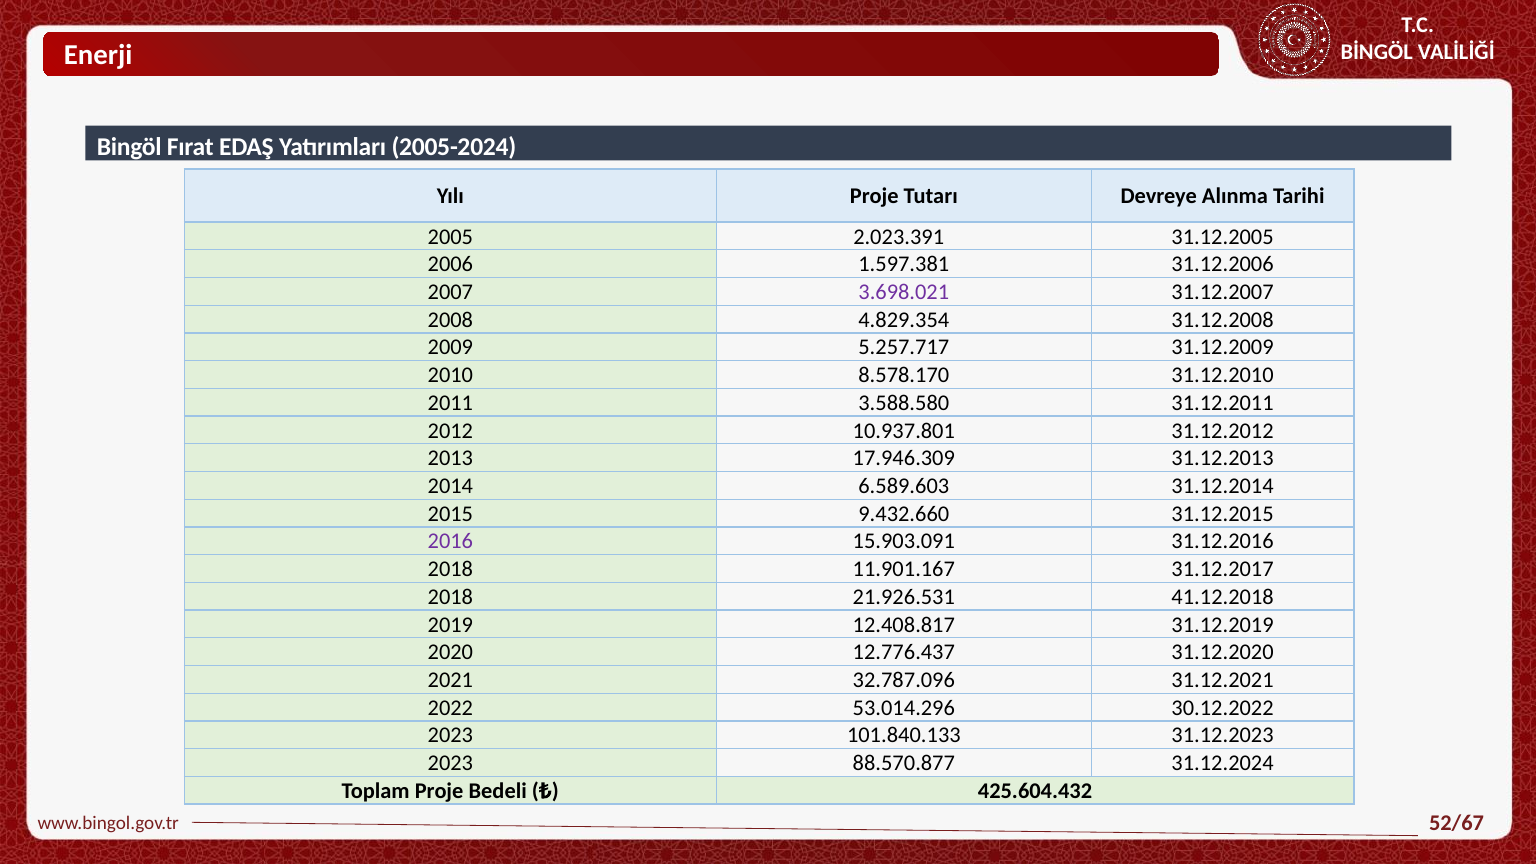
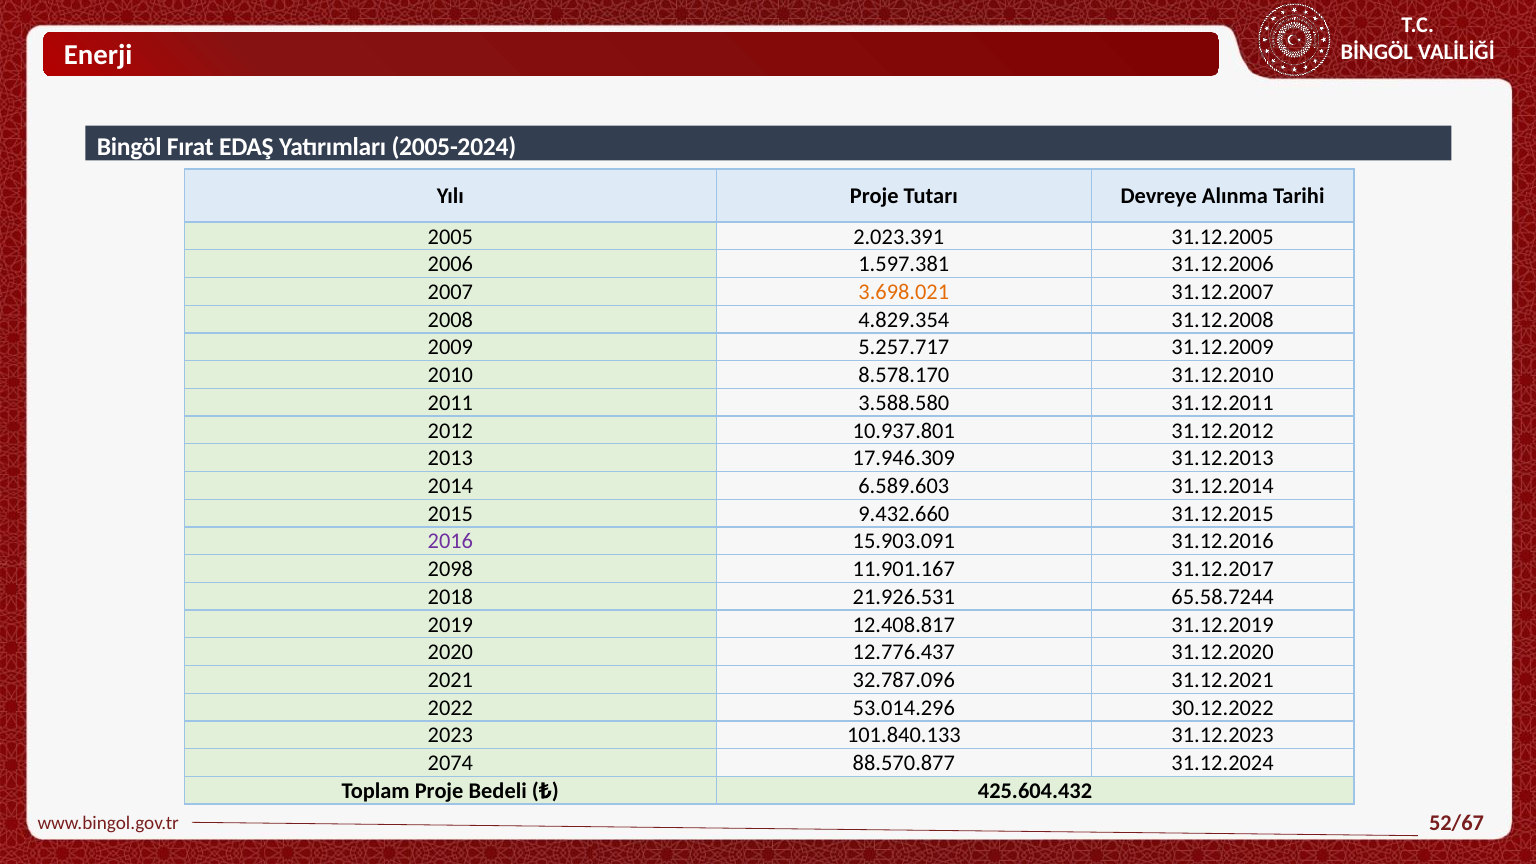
3.698.021 colour: purple -> orange (904, 292)
2018: 2018 -> 2098 (450, 569)
41.12.2018: 41.12.2018 -> 65.58.7244 (1223, 597)
2023: 2023 -> 2074 (450, 763)
